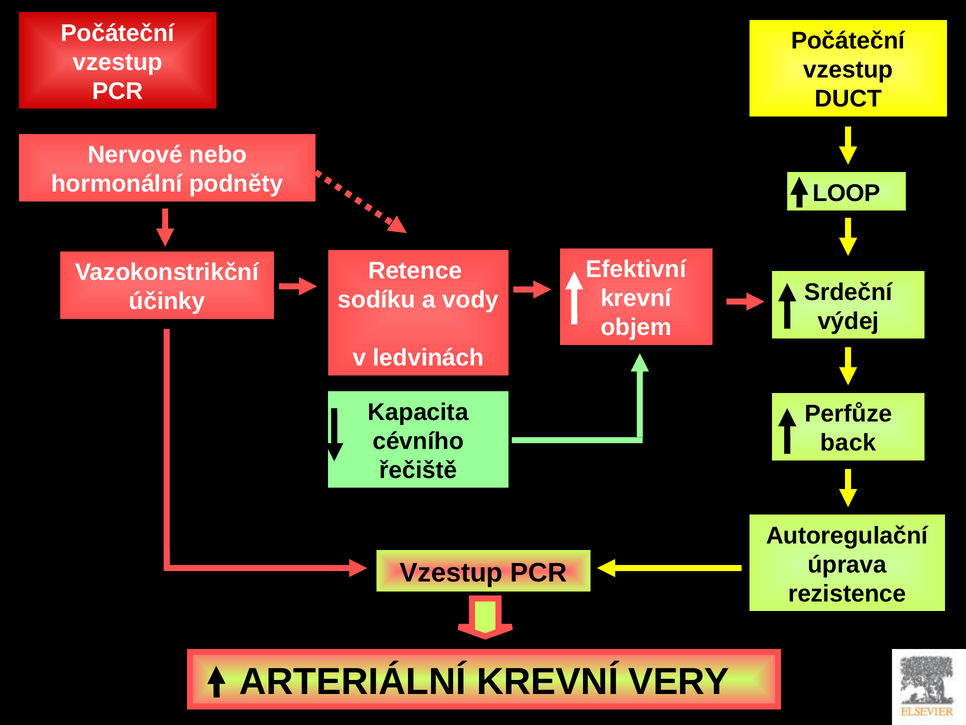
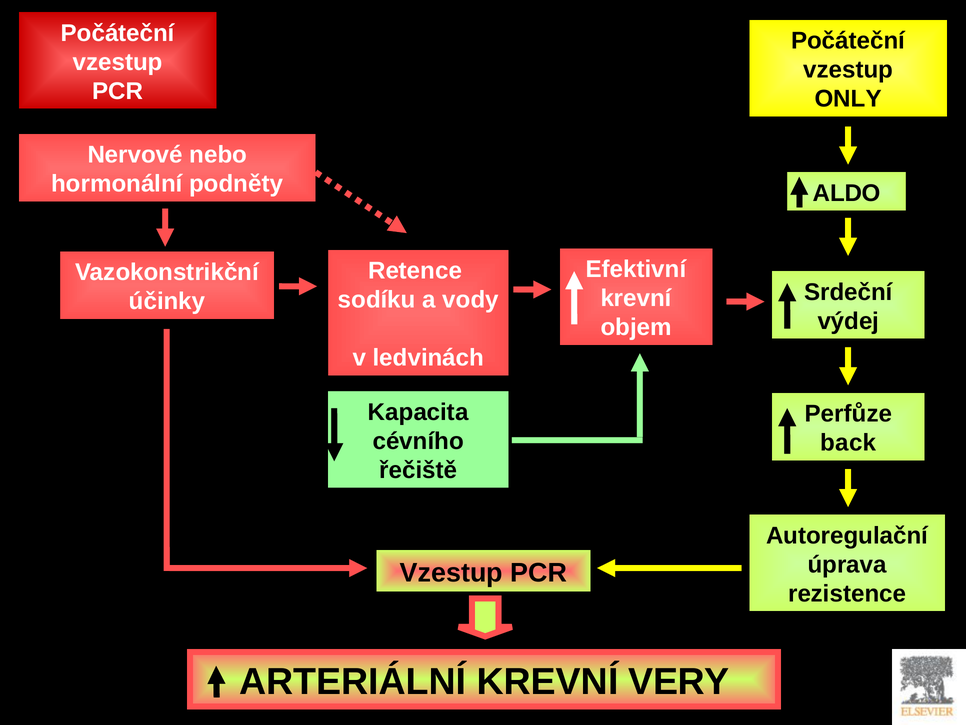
DUCT: DUCT -> ONLY (848, 99)
LOOP: LOOP -> ALDO (847, 193)
